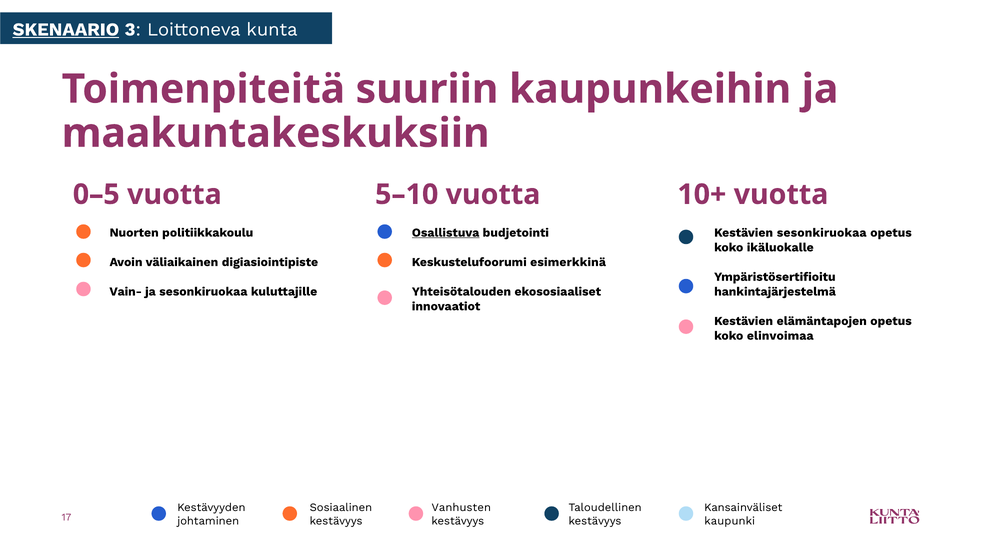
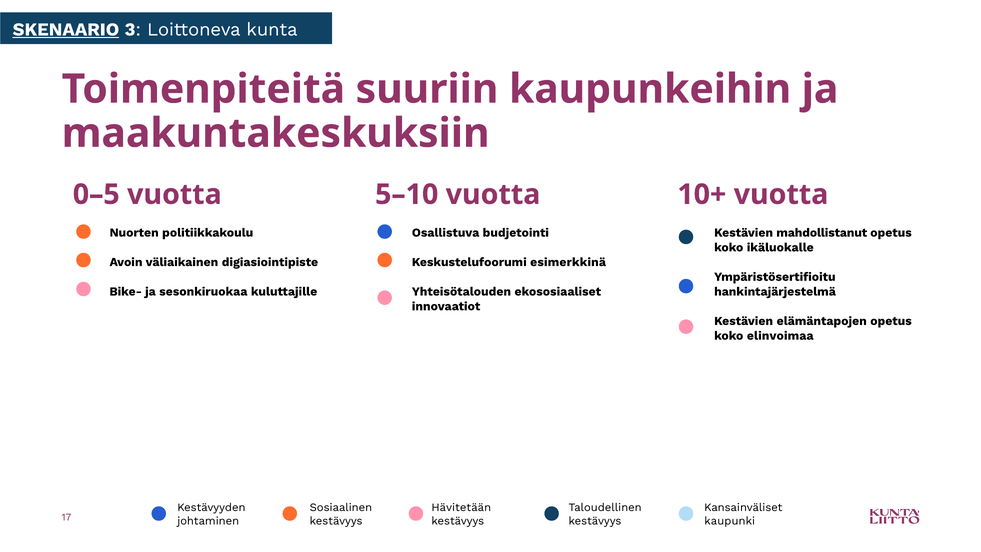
Osallistuva underline: present -> none (446, 233)
Kestävien sesonkiruokaa: sesonkiruokaa -> mahdollistanut (822, 233)
Vain-: Vain- -> Bike- (126, 291)
Vanhusten: Vanhusten -> Hävitetään (461, 507)
